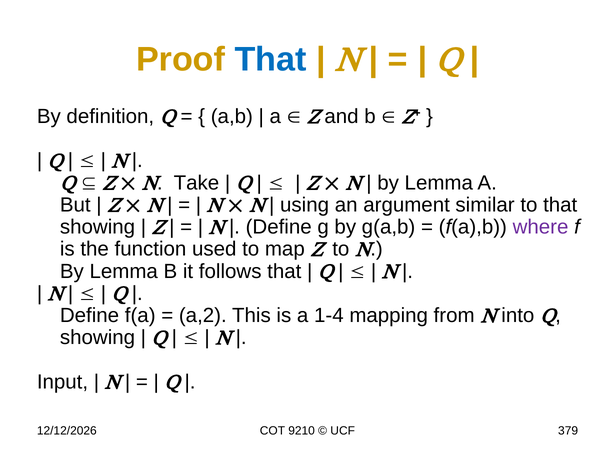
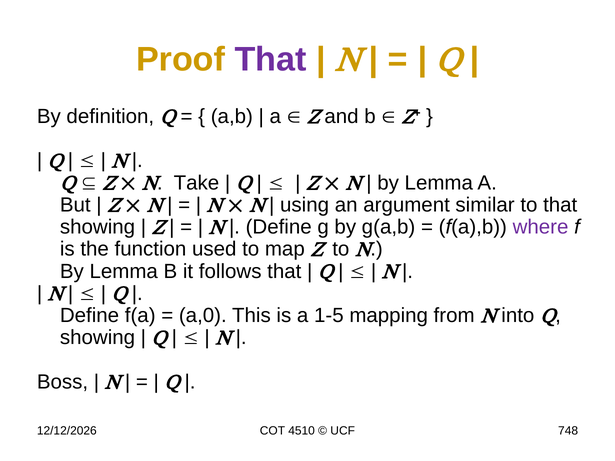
That colour: blue -> purple (271, 59)
a,2: a,2 -> a,0 (203, 316)
1-4: 1-4 -> 1-5 (329, 316)
Input: Input -> Boss (62, 382)
9210: 9210 -> 4510 (302, 431)
379: 379 -> 748 (568, 431)
